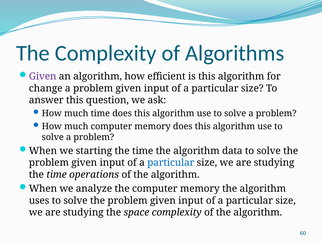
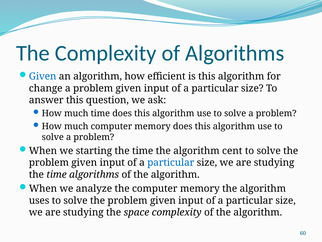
Given colour: purple -> blue (43, 76)
data: data -> cent (232, 151)
time operations: operations -> algorithms (94, 174)
